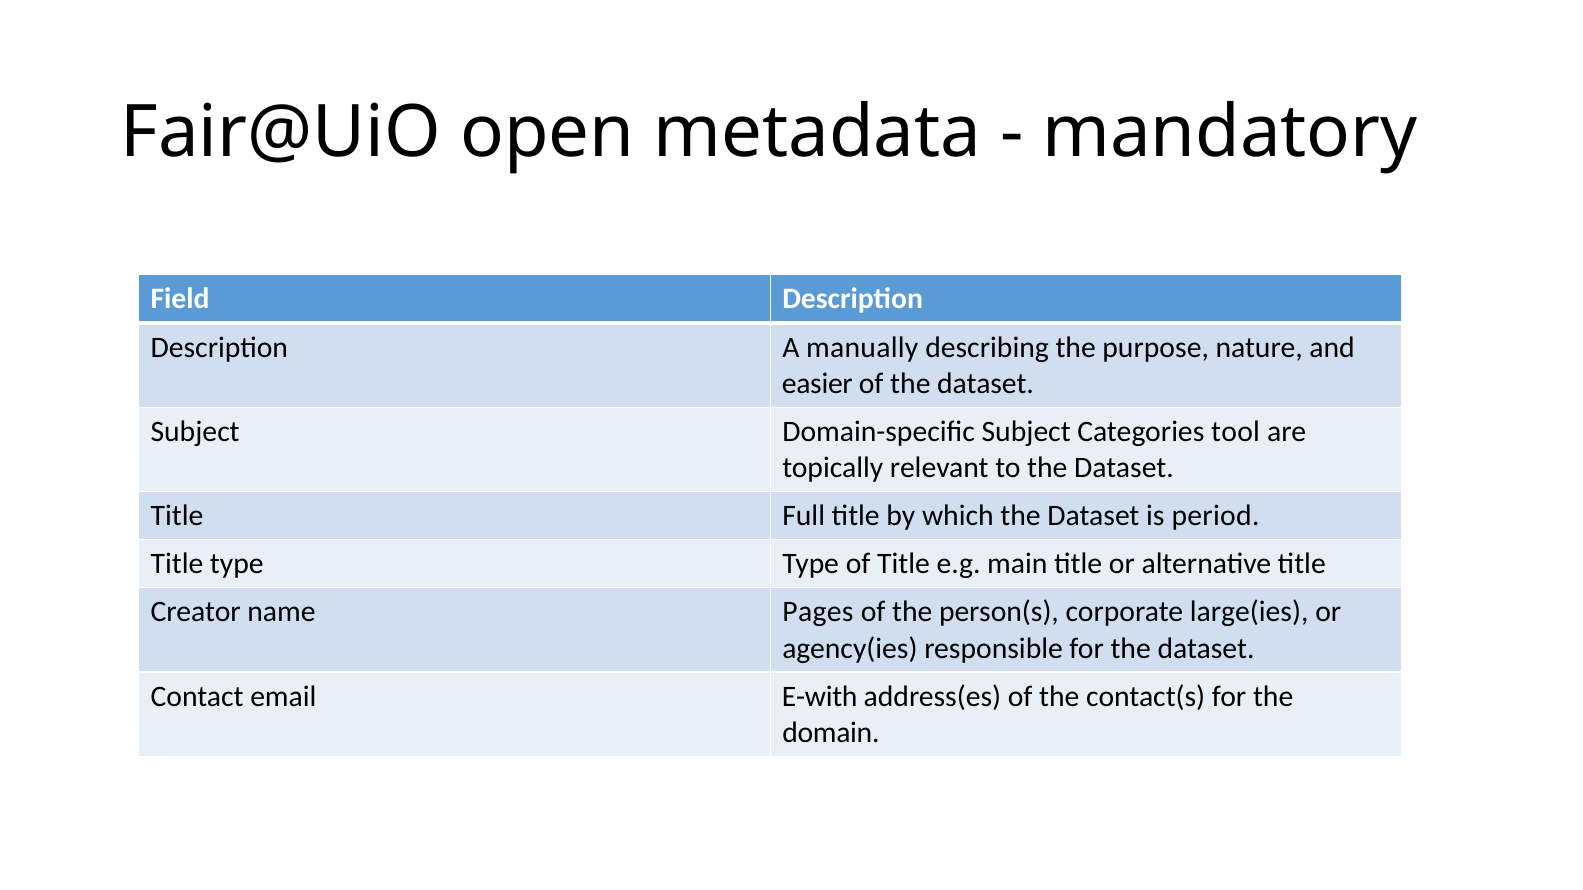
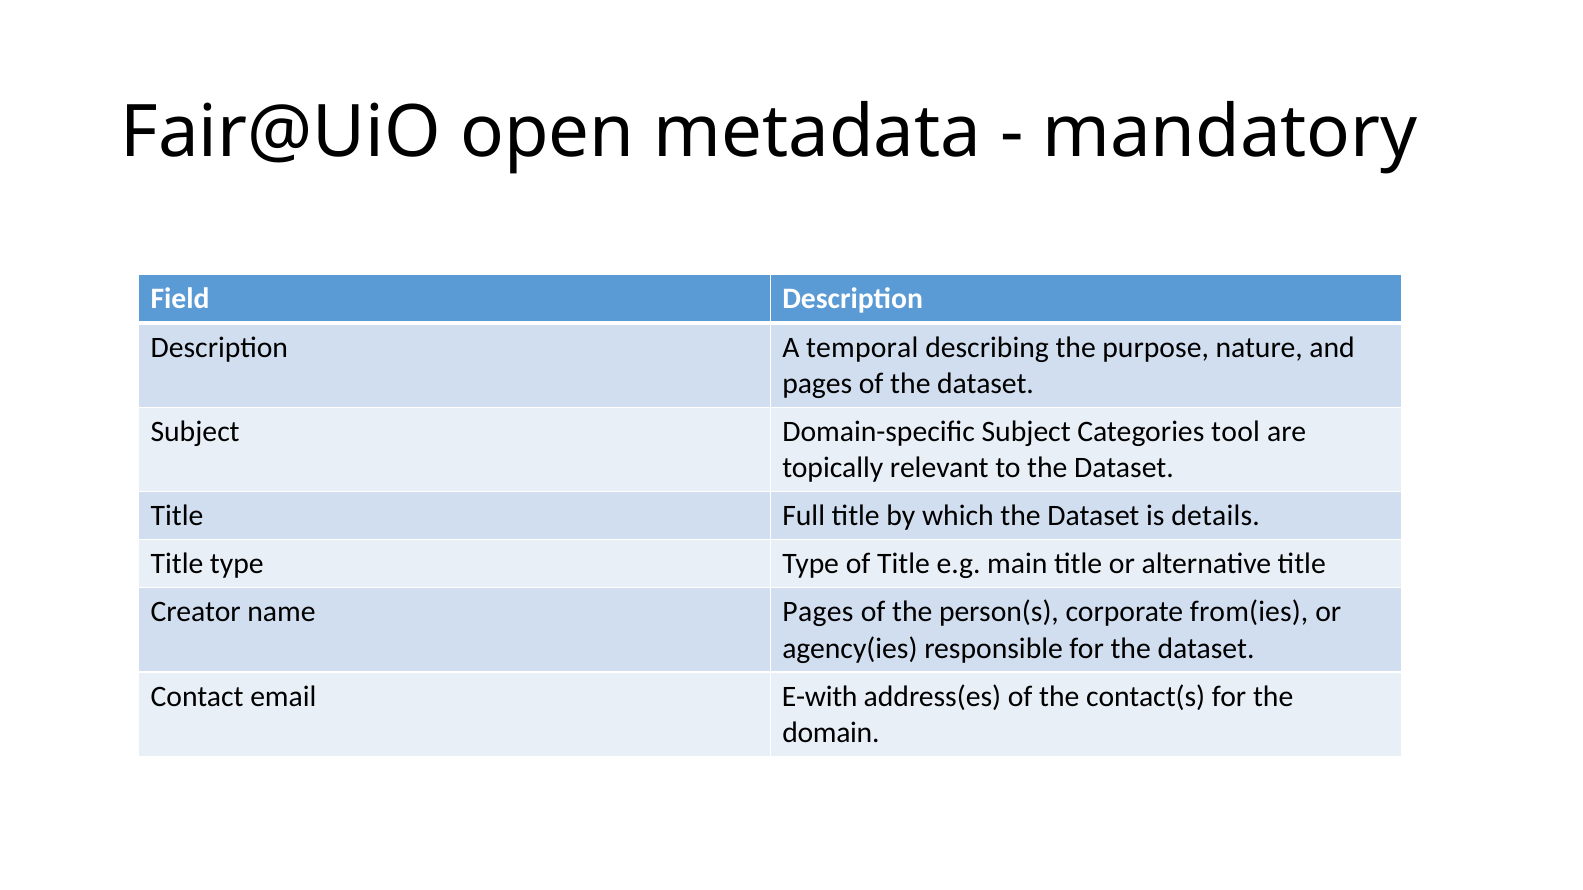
manually: manually -> temporal (862, 347)
easier: easier -> pages (817, 384)
period: period -> details (1216, 516)
large(ies: large(ies -> from(ies (1249, 612)
